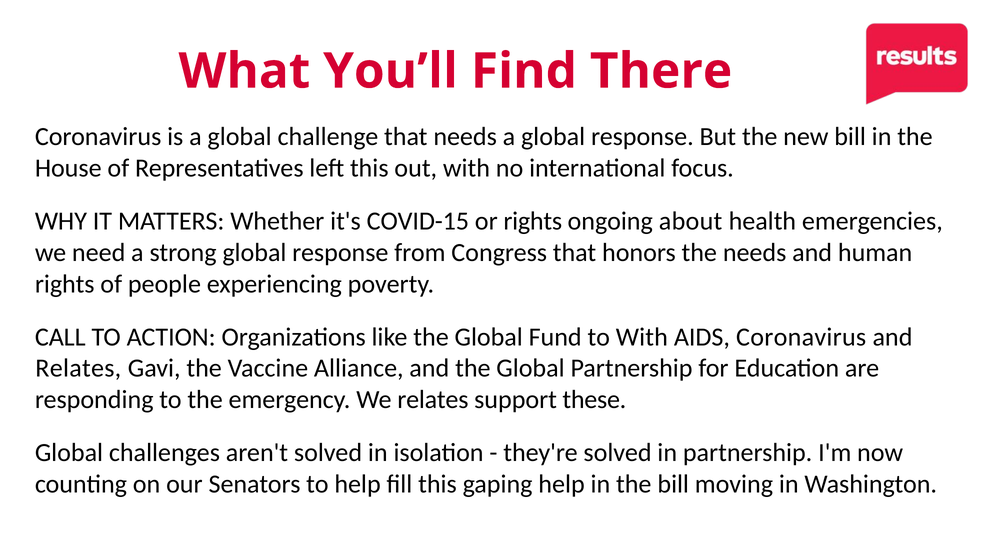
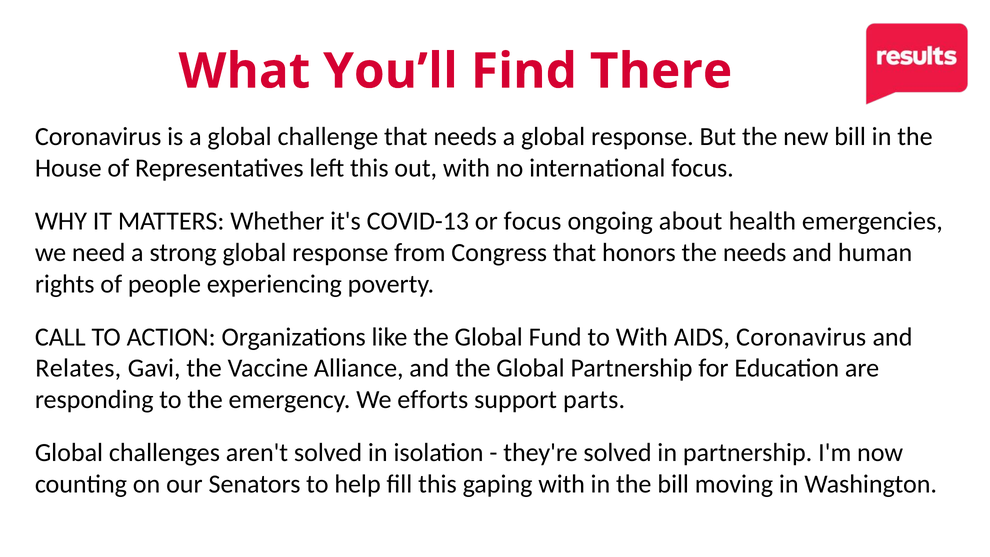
COVID-15: COVID-15 -> COVID-13 (418, 221)
or rights: rights -> focus (532, 221)
We relates: relates -> efforts (433, 400)
these: these -> parts (594, 400)
gaping help: help -> with (562, 484)
